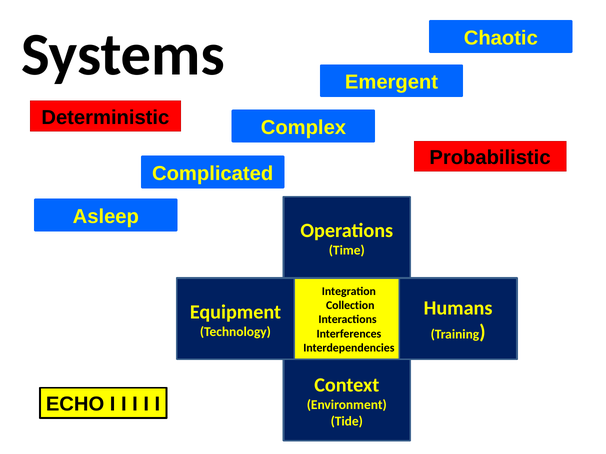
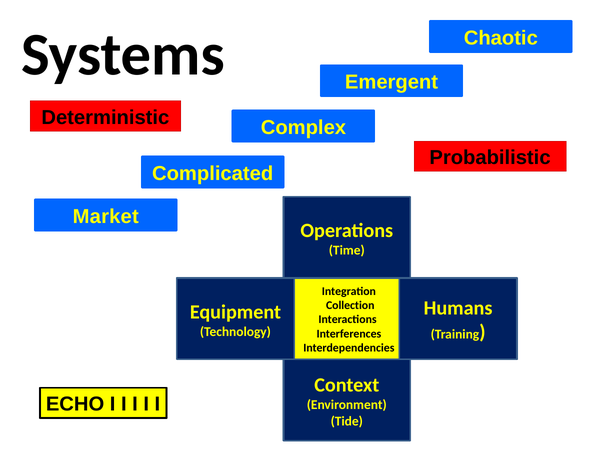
Asleep: Asleep -> Market (106, 217)
